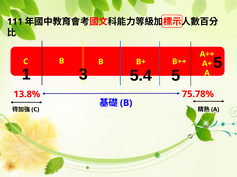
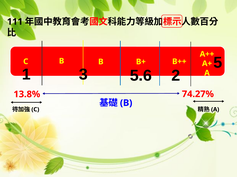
5.4: 5.4 -> 5.6 (141, 76)
3 5: 5 -> 2 (176, 76)
75.78%: 75.78% -> 74.27% (198, 94)
